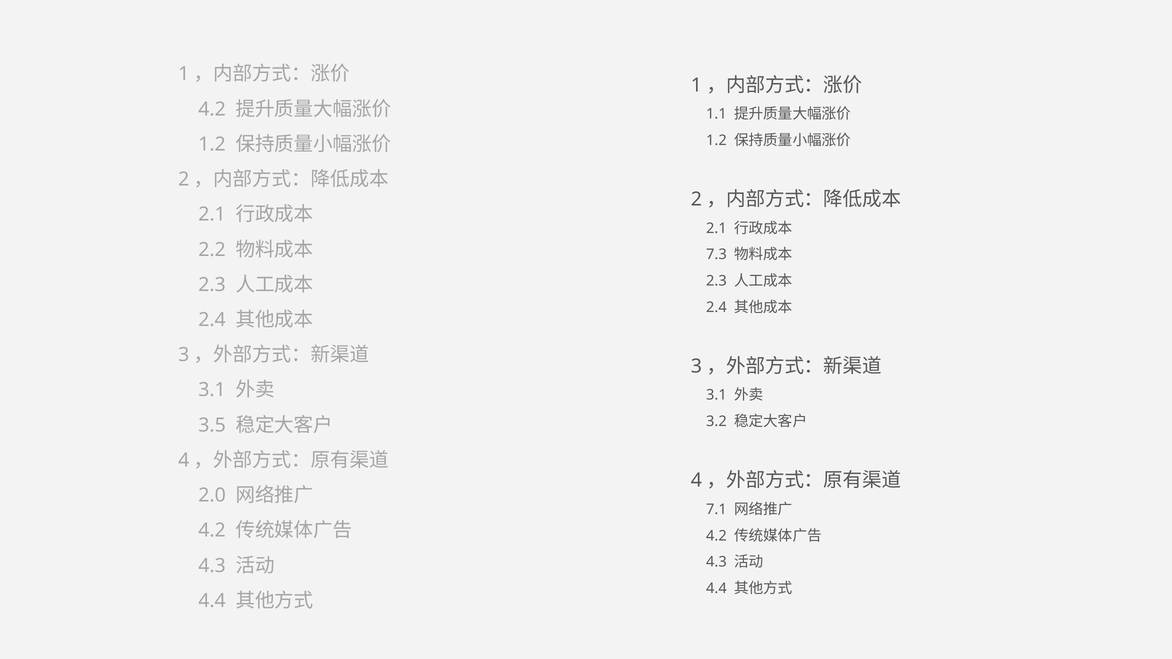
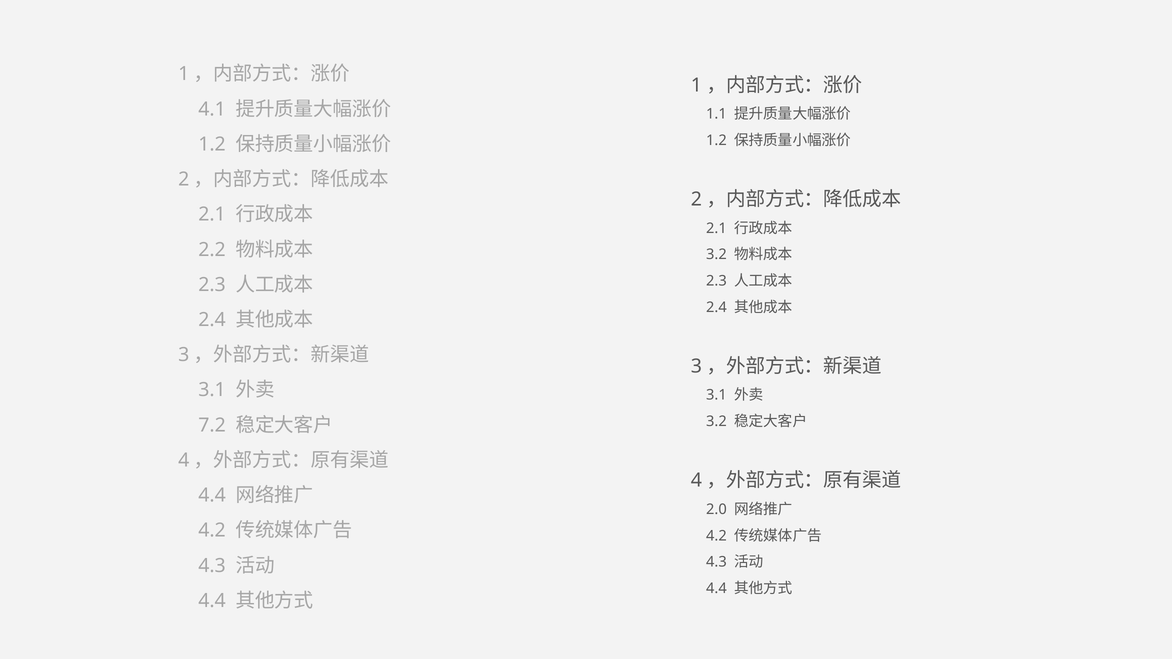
4.2: 4.2 -> 4.1 (212, 109)
7.3: 7.3 -> 3.2 (716, 255)
3.5: 3.5 -> 7.2 (212, 425)
2.0: 2.0 -> 4.4 (212, 496)
7.1: 7.1 -> 2.0 (716, 510)
